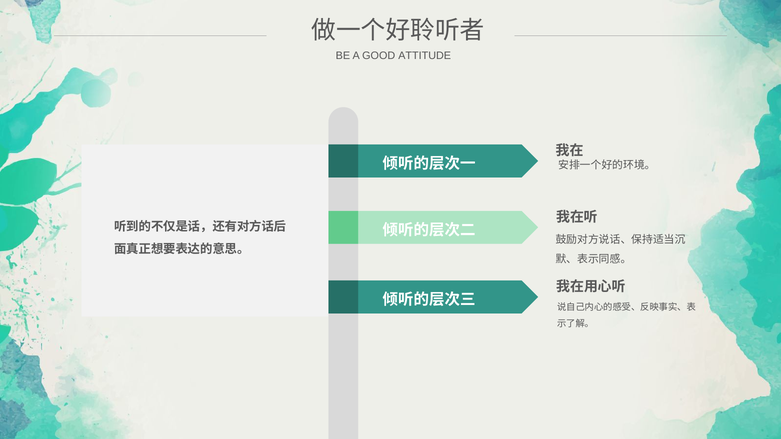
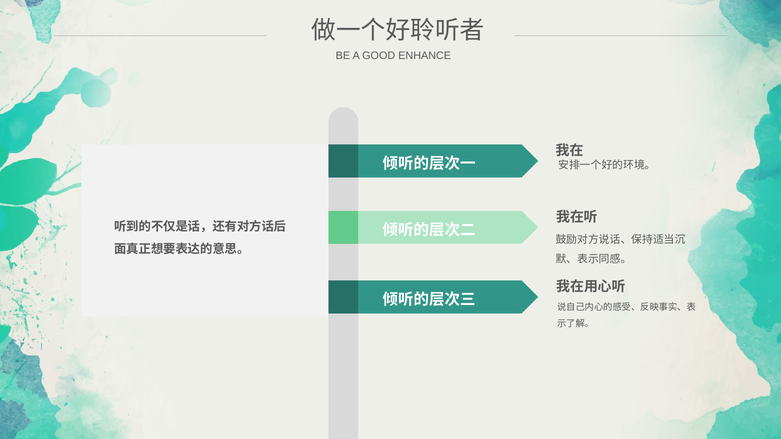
ATTITUDE: ATTITUDE -> ENHANCE (425, 56)
